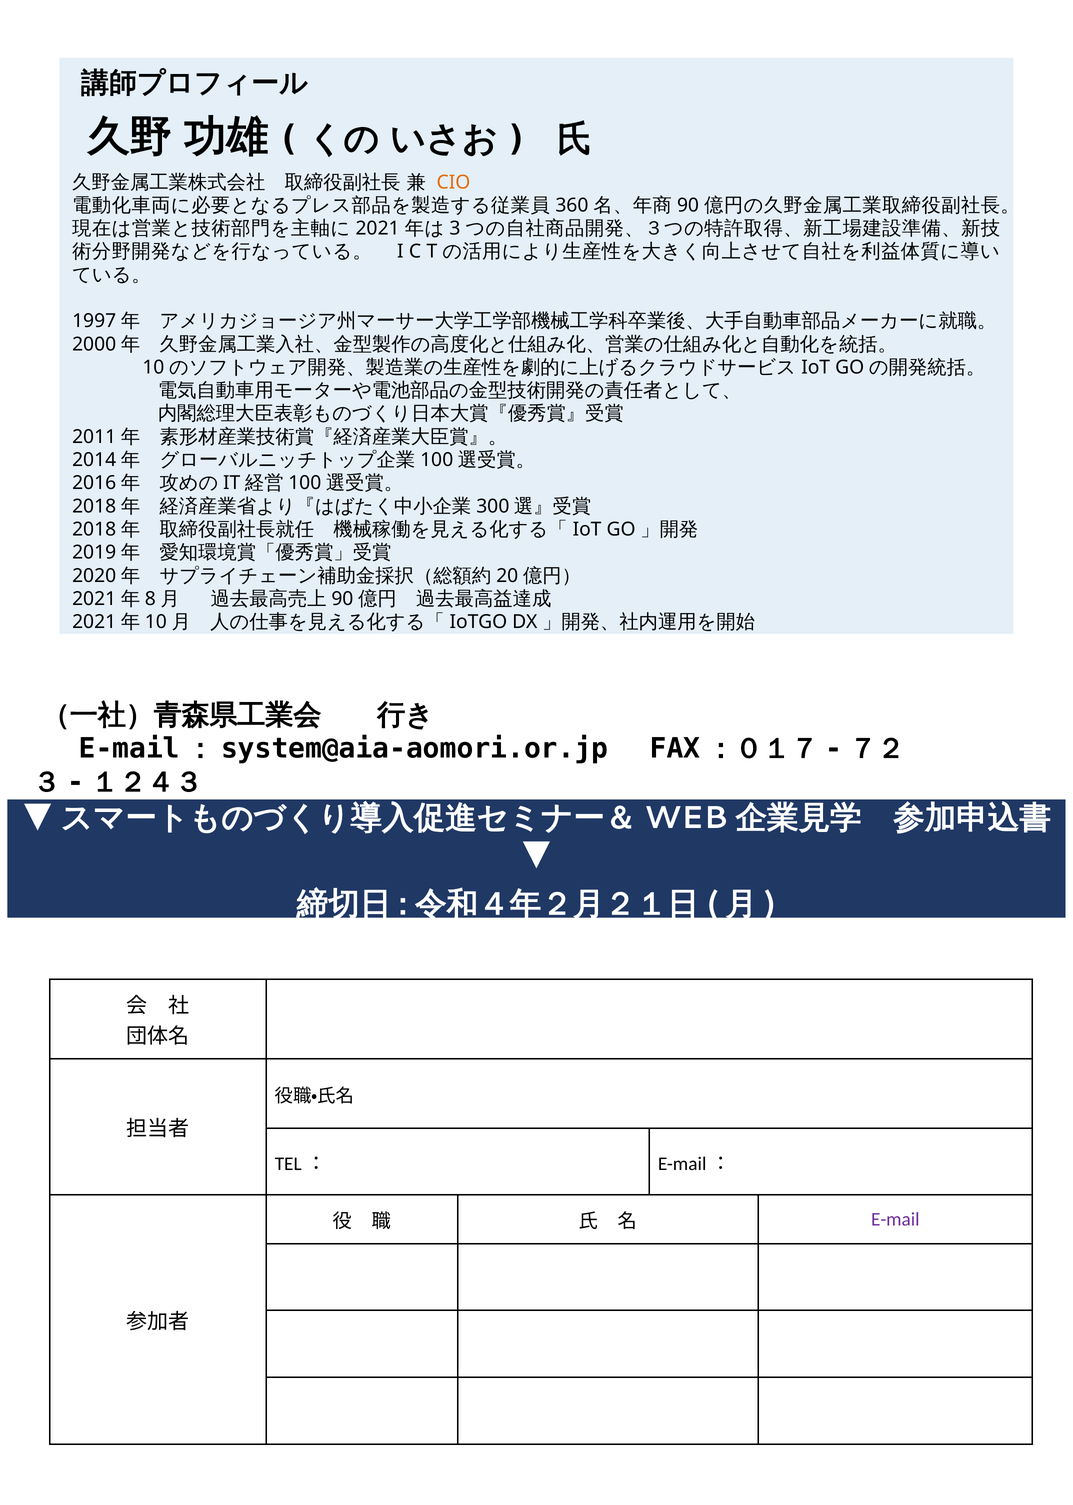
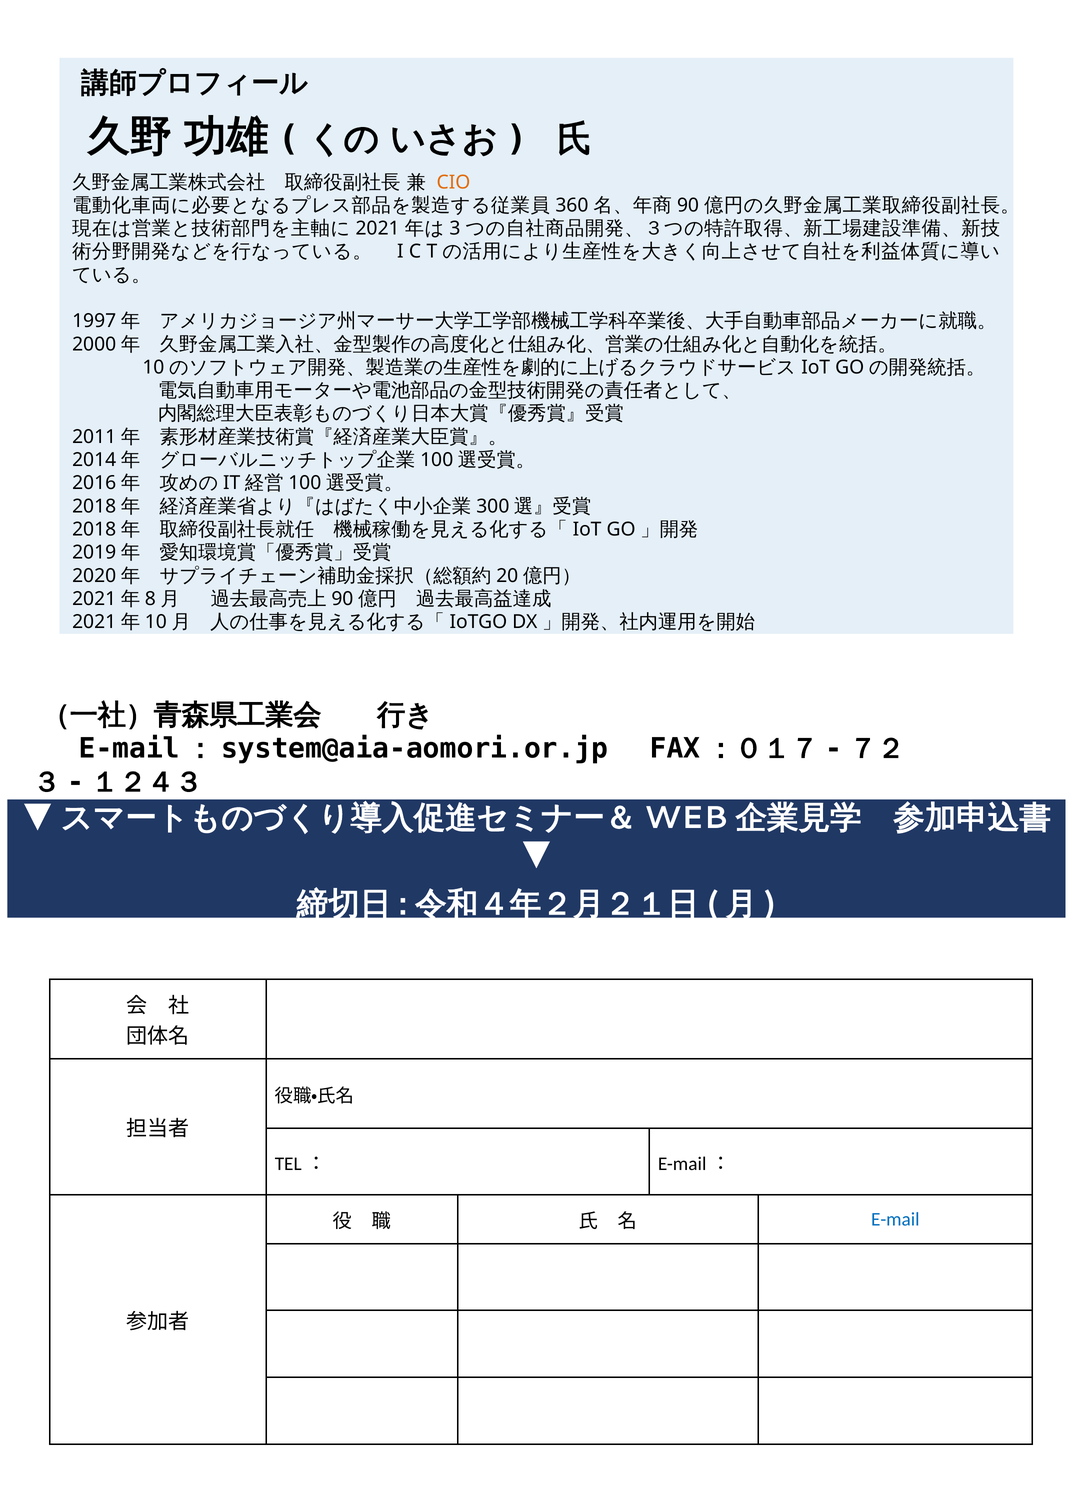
E-mail colour: purple -> blue (895, 1220)
